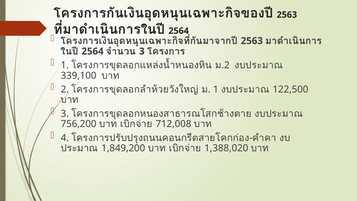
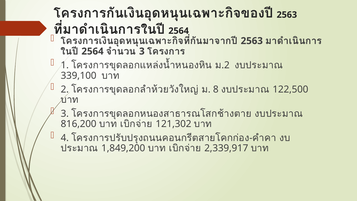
1: 1 -> 8 (216, 89)
756,200: 756,200 -> 816,200 (79, 124)
712,008: 712,008 -> 121,302 (173, 124)
1,388,020: 1,388,020 -> 2,339,917 (226, 148)
